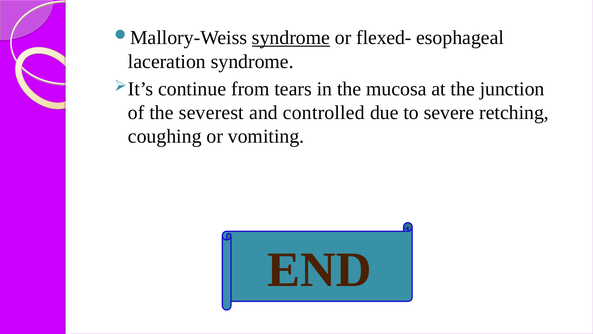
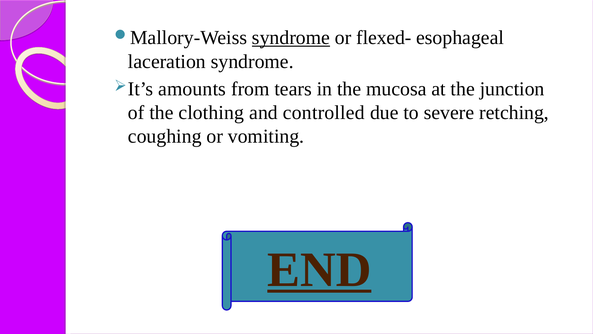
continue: continue -> amounts (192, 89)
severest: severest -> clothing (211, 113)
END underline: none -> present (319, 269)
